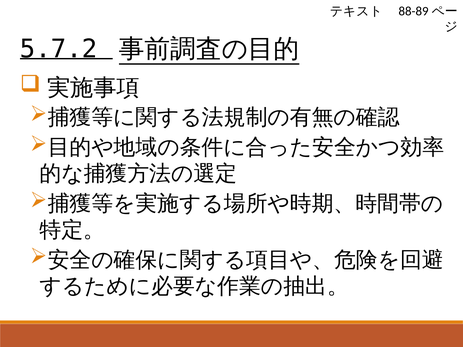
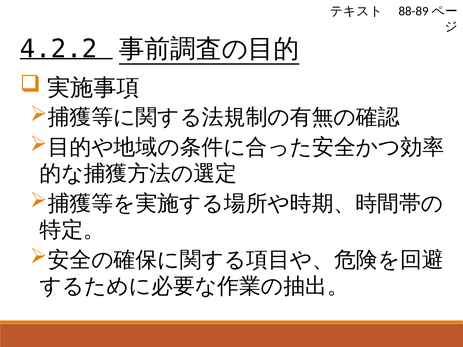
5.7.2: 5.7.2 -> 4.2.2 (59, 49)
